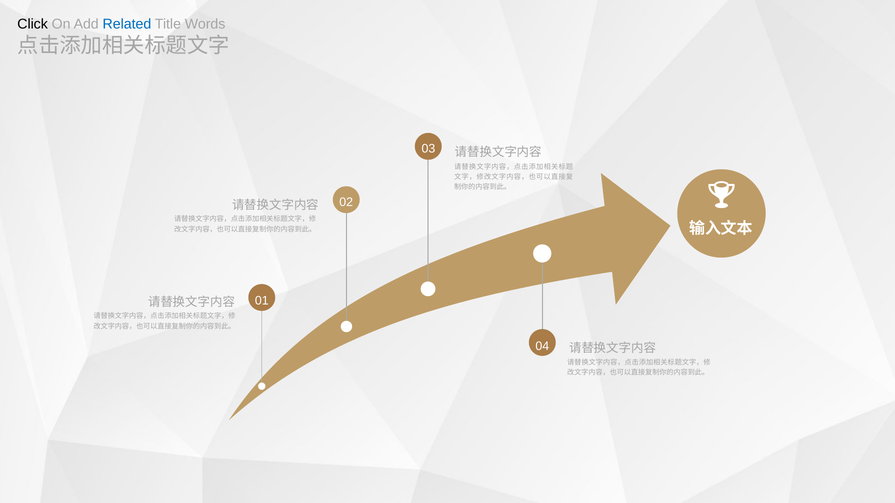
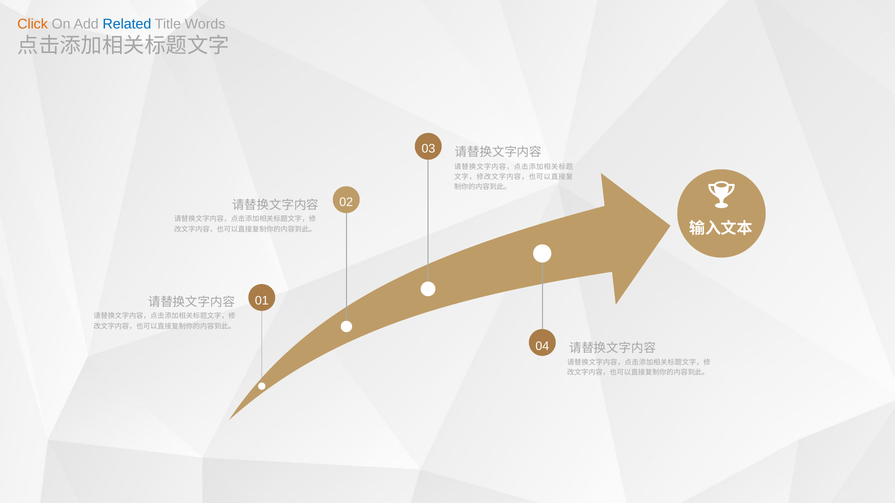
Click colour: black -> orange (33, 24)
